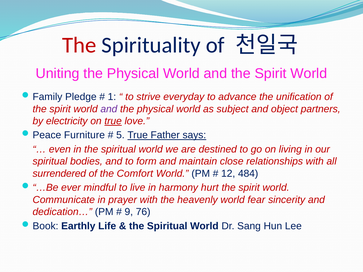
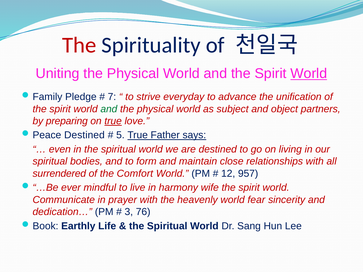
World underline: none -> present (309, 74)
1: 1 -> 7 (112, 97)
and colour: purple -> green (109, 109)
electricity: electricity -> preparing (67, 121)
Furniture: Furniture -> Destined (84, 135)
484: 484 -> 957 (248, 174)
hurt: hurt -> wife (210, 188)
9: 9 -> 3 (129, 212)
